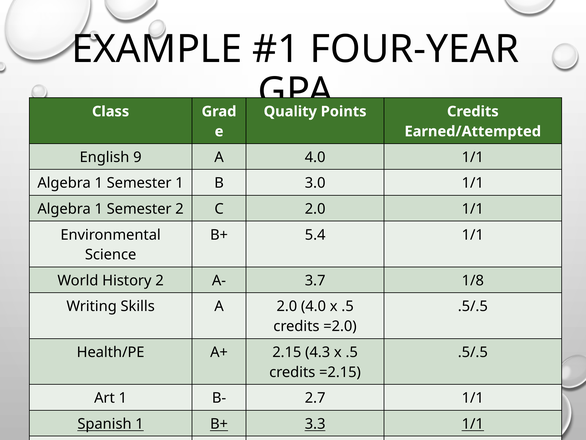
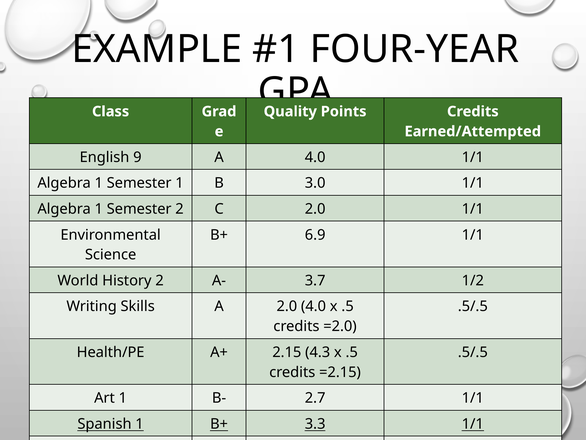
5.4: 5.4 -> 6.9 (315, 235)
1/8: 1/8 -> 1/2 (473, 280)
